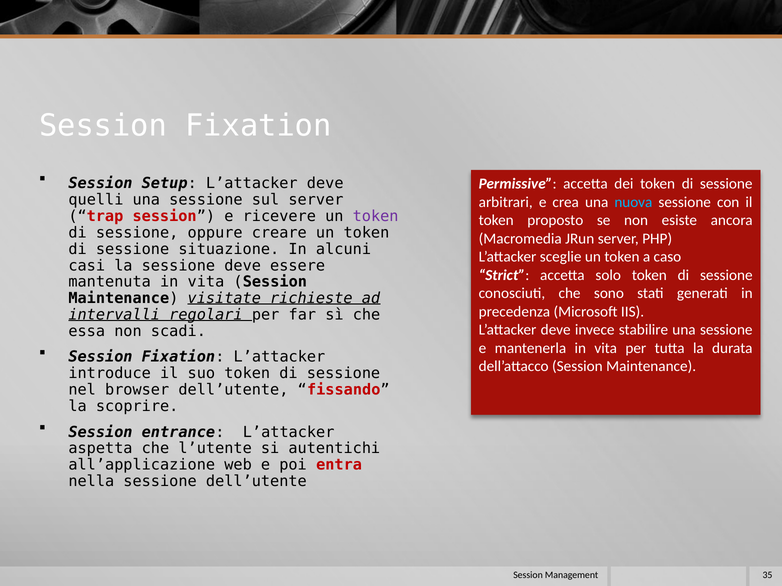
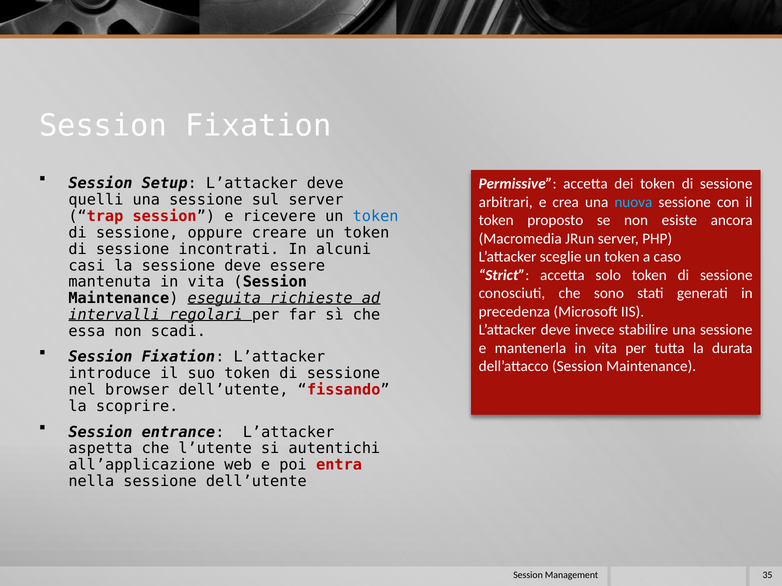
token colour: purple -> blue (376, 216)
situazione: situazione -> incontrati (229, 249)
visitate: visitate -> eseguita (224, 299)
